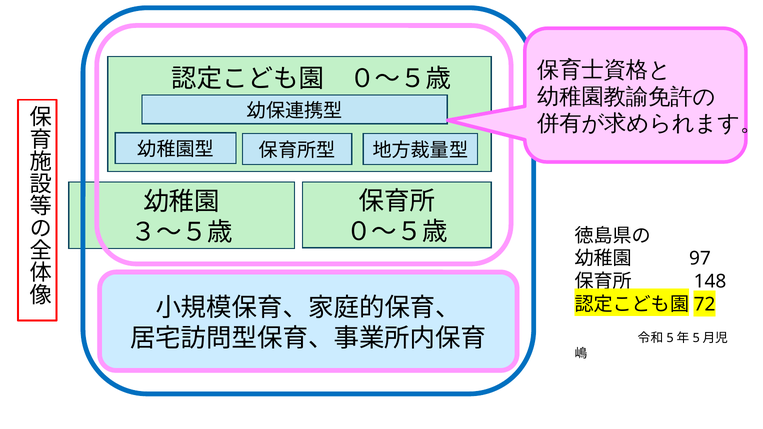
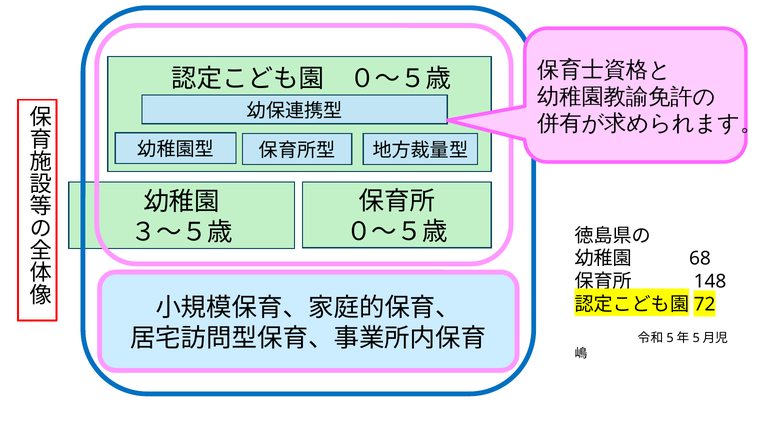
97: 97 -> 68 (700, 259)
